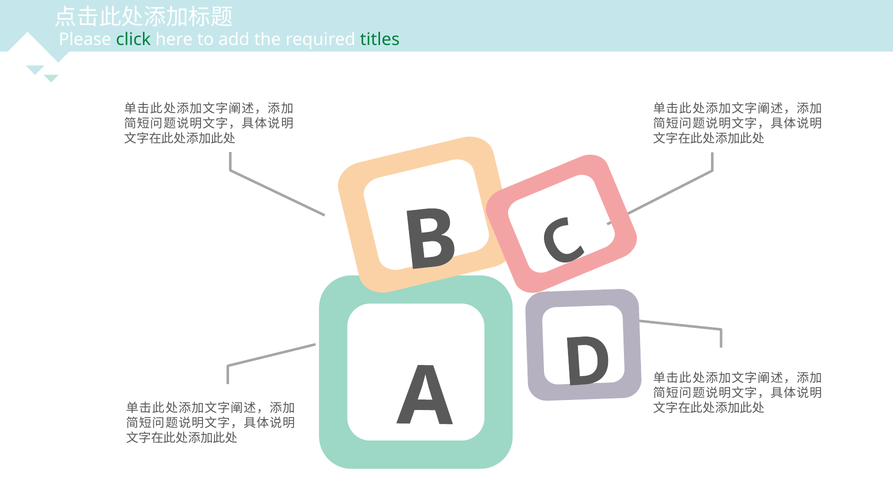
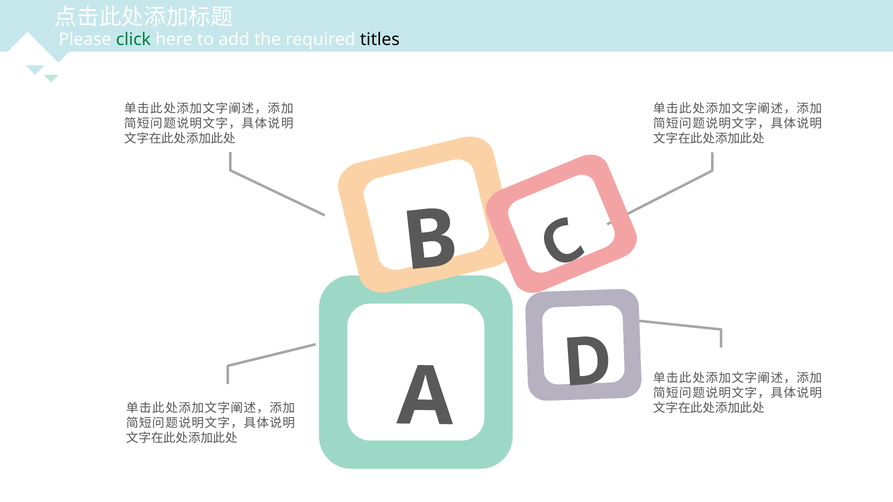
titles colour: green -> black (380, 39)
